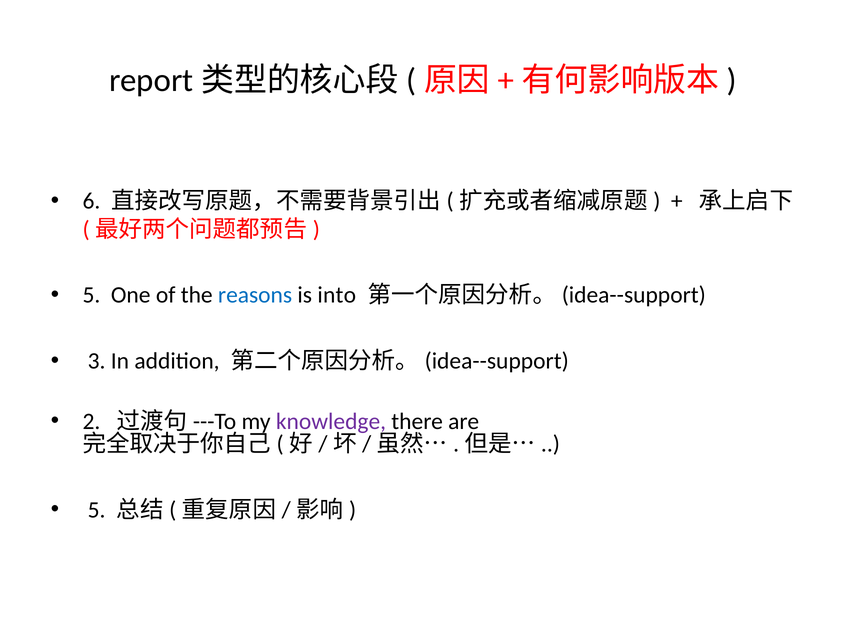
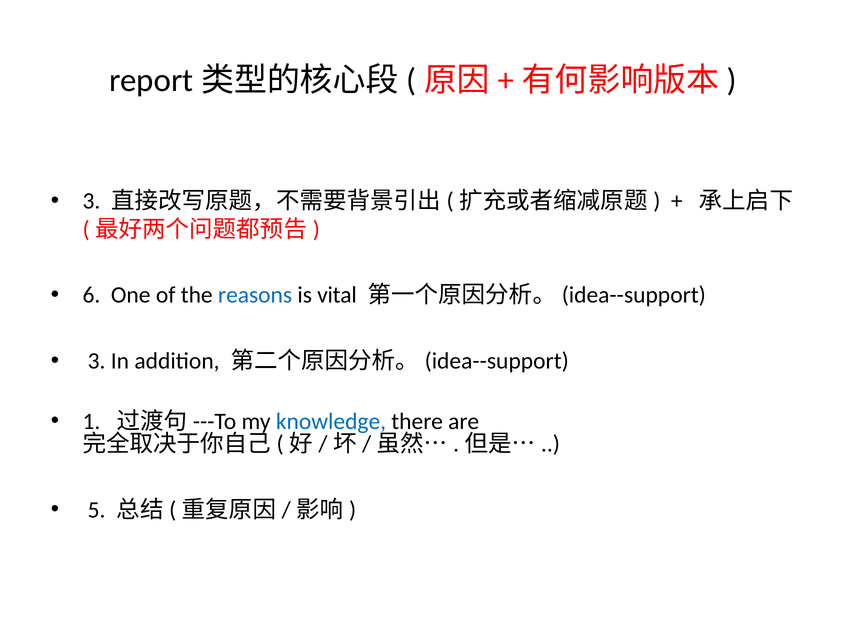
6: 6 -> 3 (91, 201)
5: 5 -> 6 (91, 295)
into: into -> vital (337, 295)
2: 2 -> 1 (91, 421)
knowledge colour: purple -> blue (331, 421)
